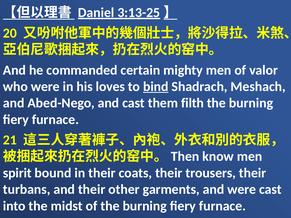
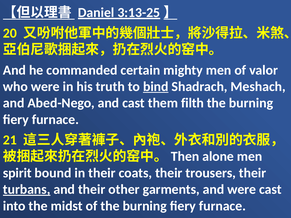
loves: loves -> truth (110, 87)
know: know -> alone (218, 157)
turbans underline: none -> present (27, 190)
